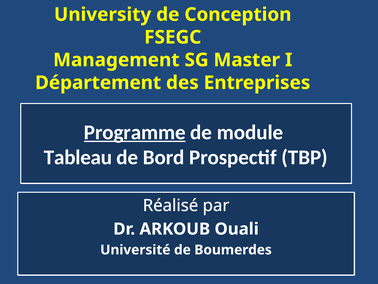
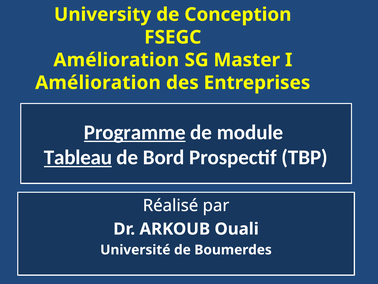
Management: Management -> Amélioration (116, 60)
Département: Département -> Amélioration (98, 83)
Tableau underline: none -> present (78, 157)
